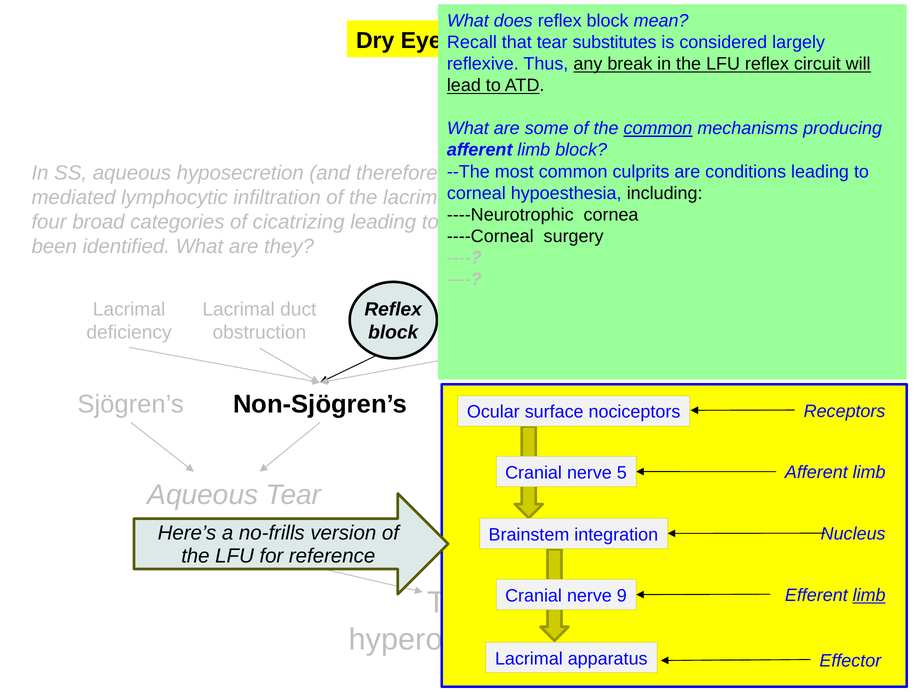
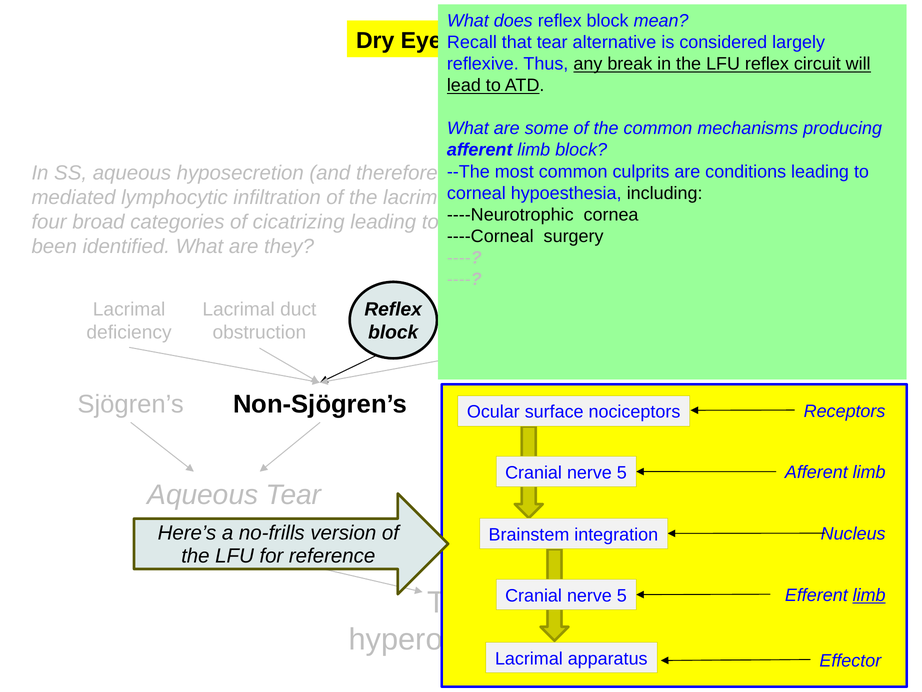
substitutes: substitutes -> alternative (614, 42)
common underline: present -> none (658, 128)
9: 9 -> 5 (622, 595)
